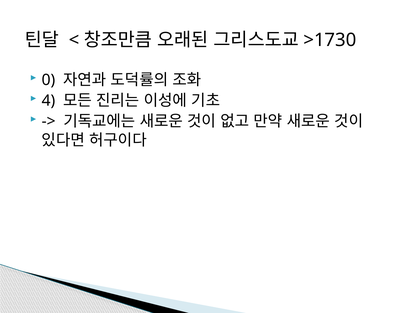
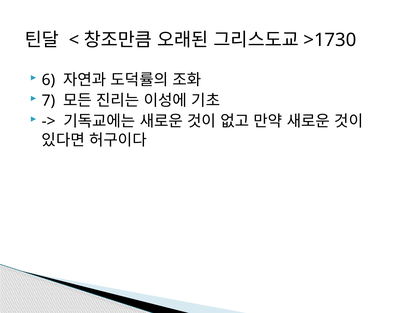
0: 0 -> 6 (48, 80)
4: 4 -> 7 (48, 101)
